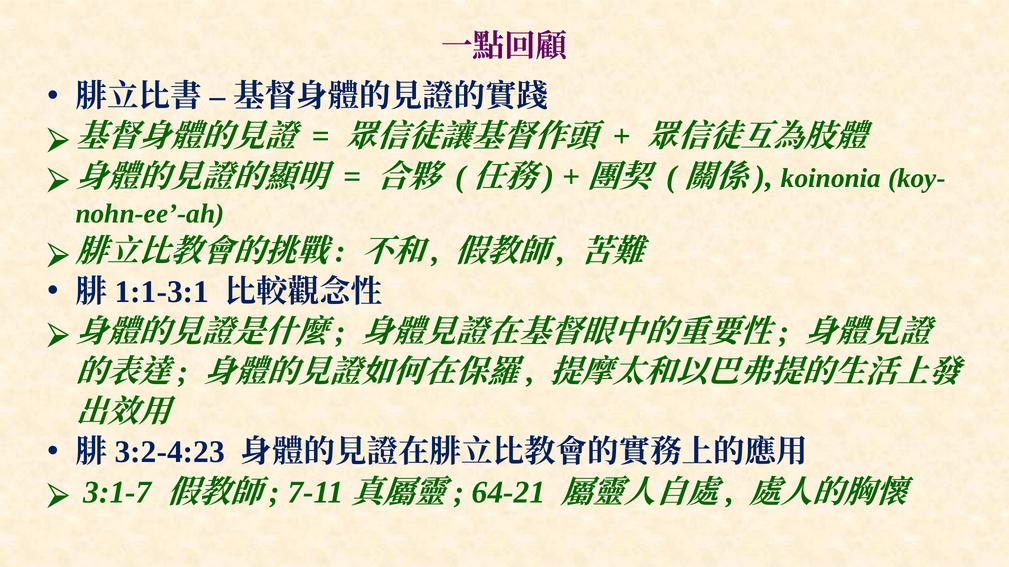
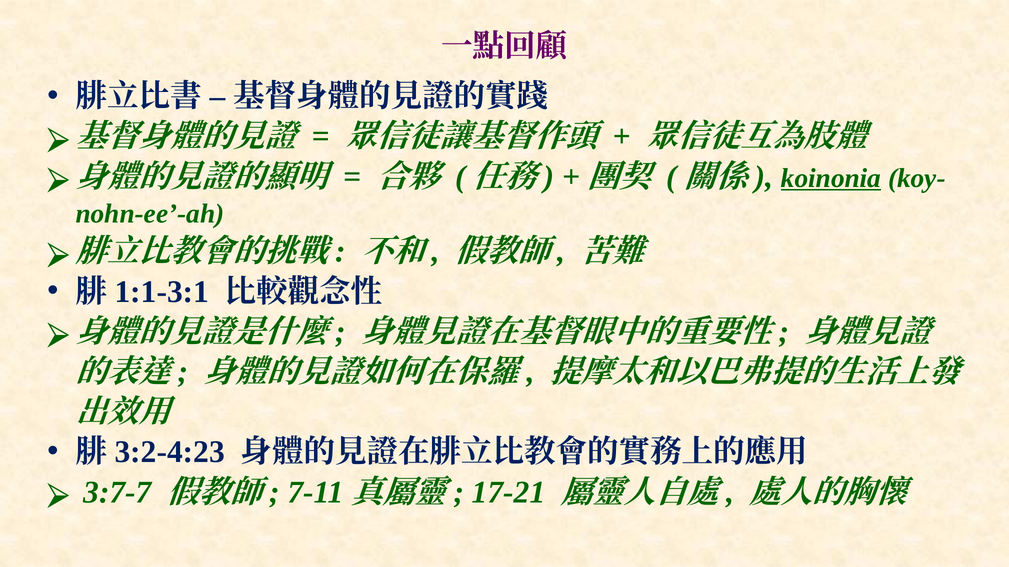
koinonia underline: none -> present (831, 178)
3:1-7: 3:1-7 -> 3:7-7 (118, 493)
64-21: 64-21 -> 17-21 (509, 493)
